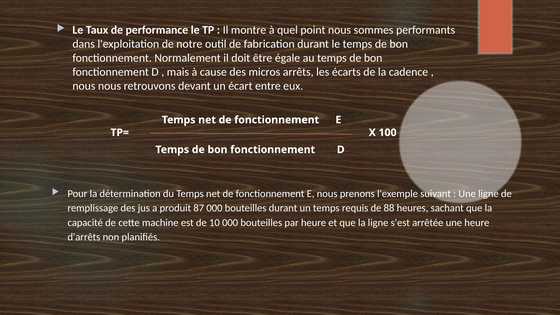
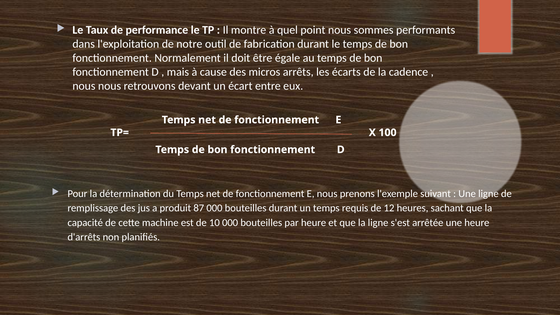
88: 88 -> 12 (389, 208)
